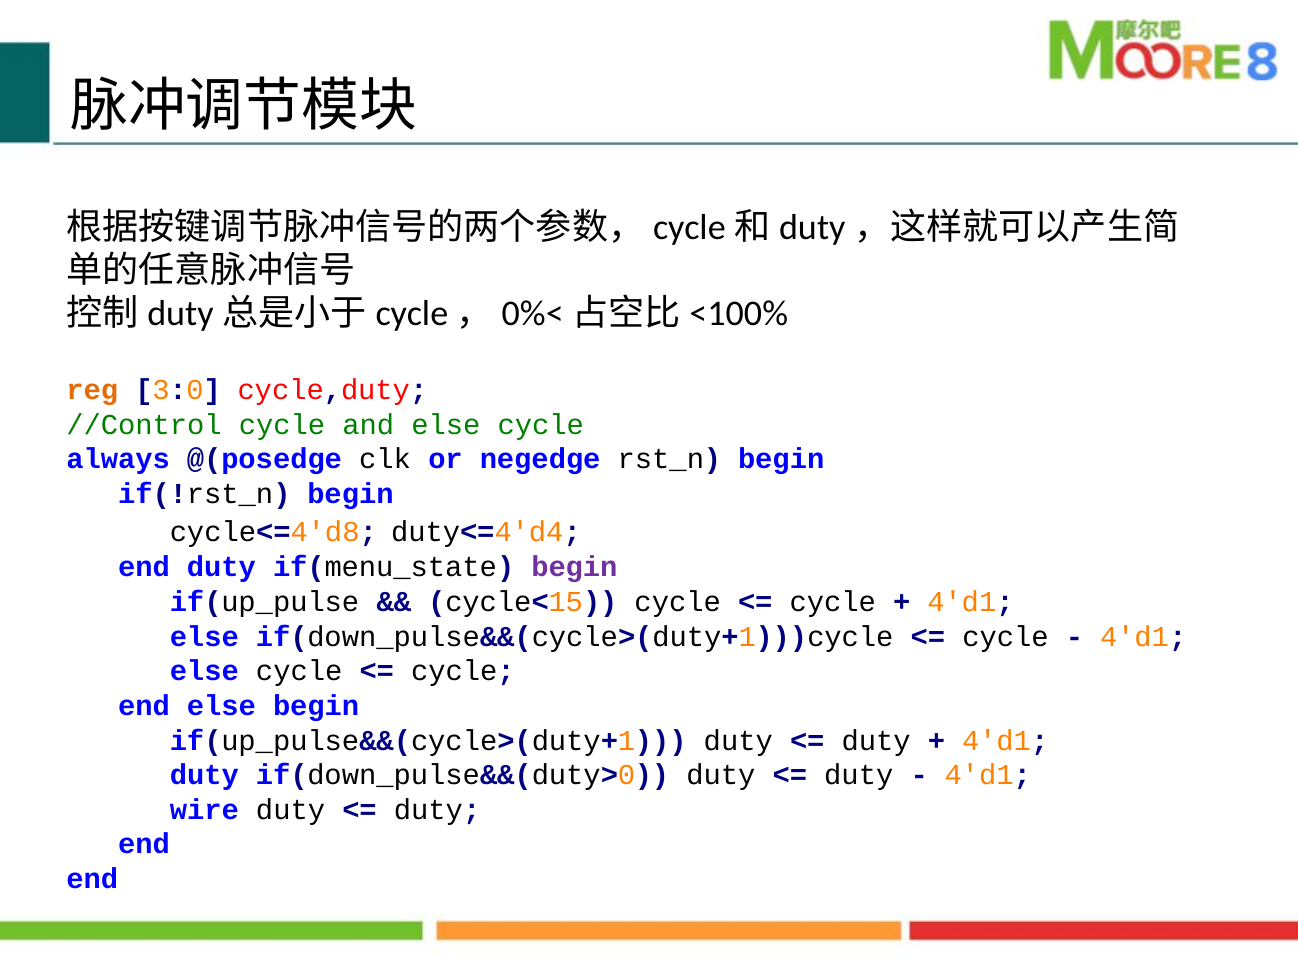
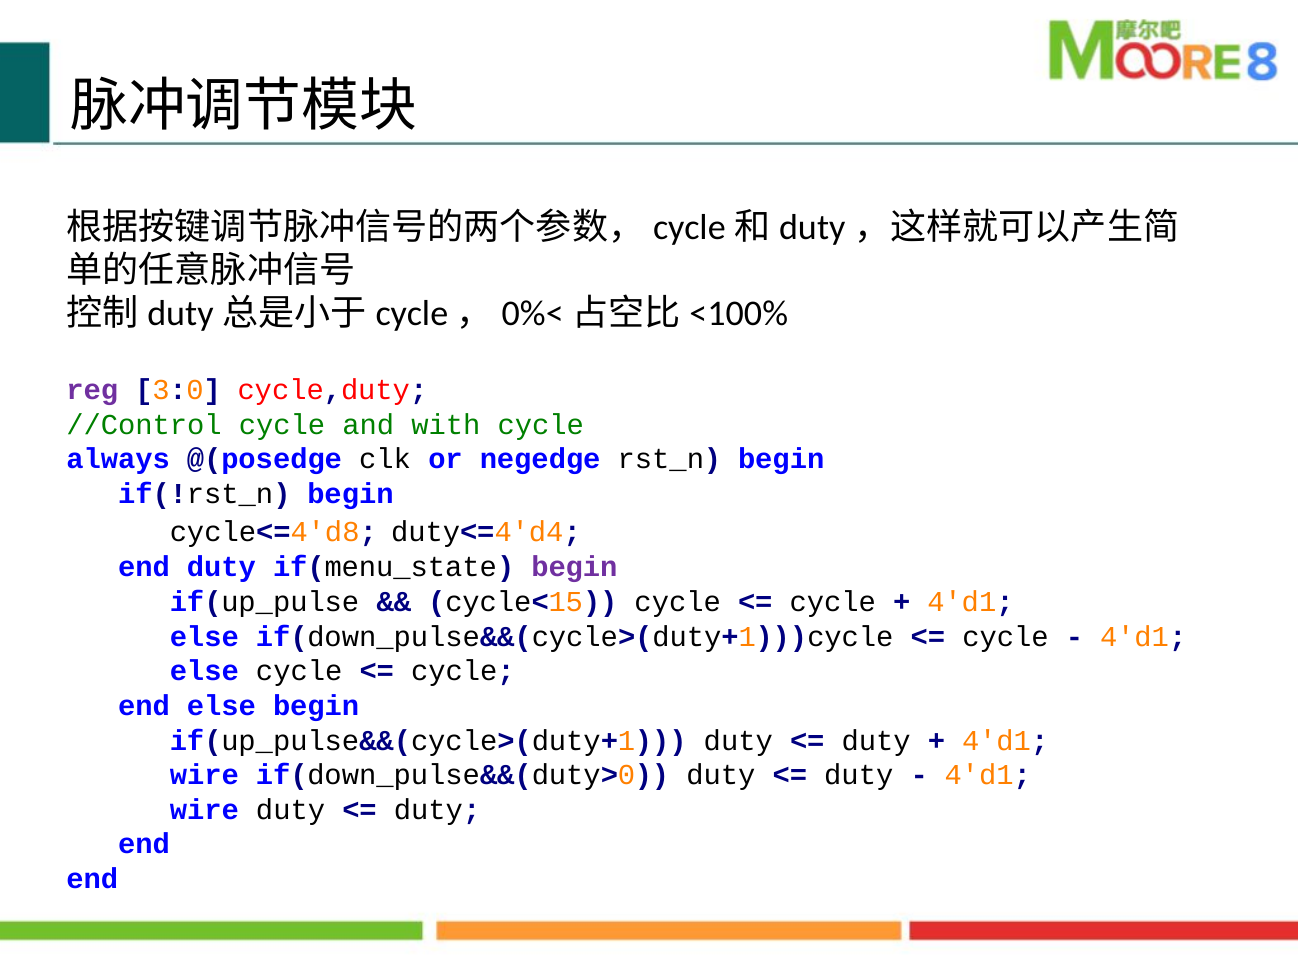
reg colour: orange -> purple (92, 390)
and else: else -> with (446, 424)
duty: duty -> wire (204, 775)
